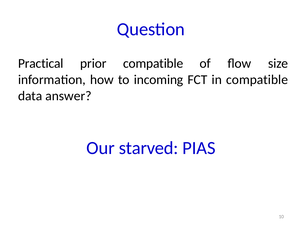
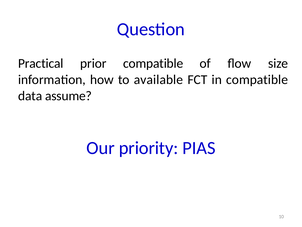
incoming: incoming -> available (158, 79)
answer: answer -> assume (68, 96)
starved: starved -> priority (149, 148)
